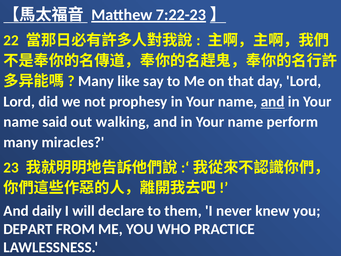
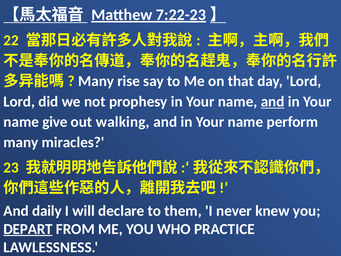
like: like -> rise (129, 81)
said: said -> give (55, 122)
DEPART underline: none -> present (28, 229)
